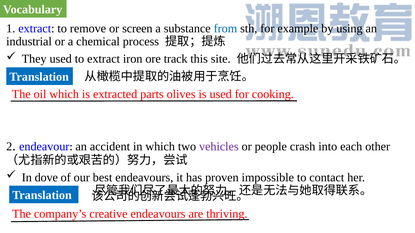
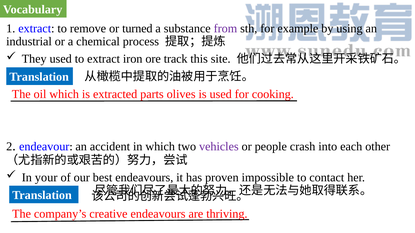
screen: screen -> turned (137, 29)
from colour: blue -> purple (225, 29)
dove: dove -> your (46, 178)
